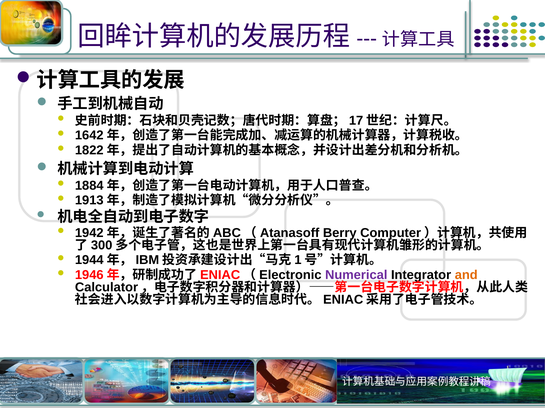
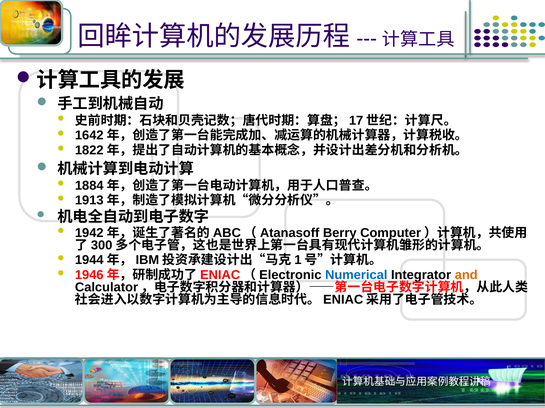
Numerical colour: purple -> blue (356, 275)
